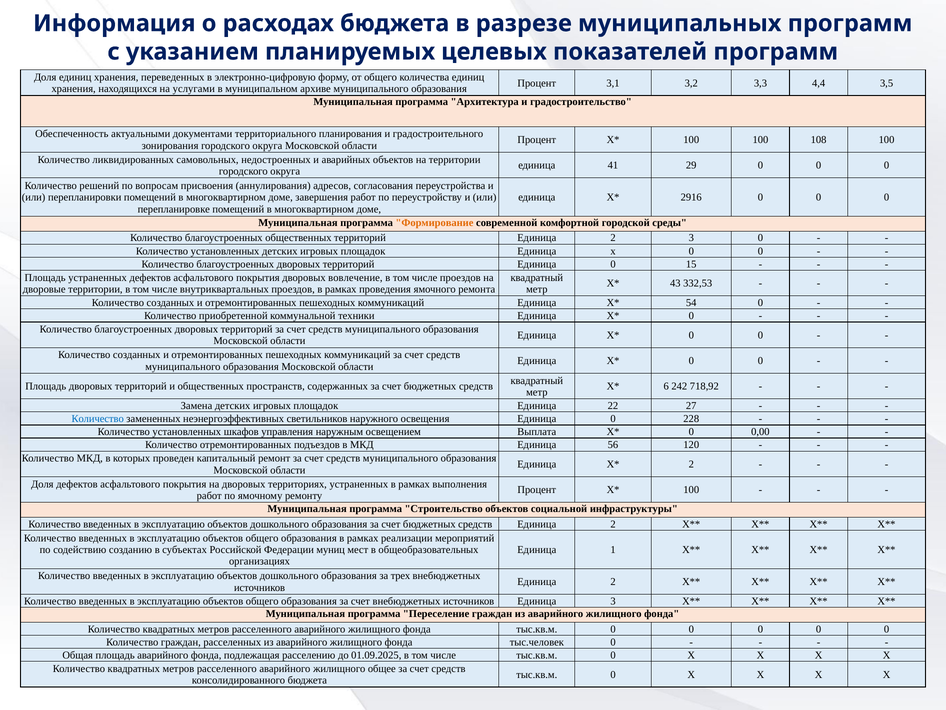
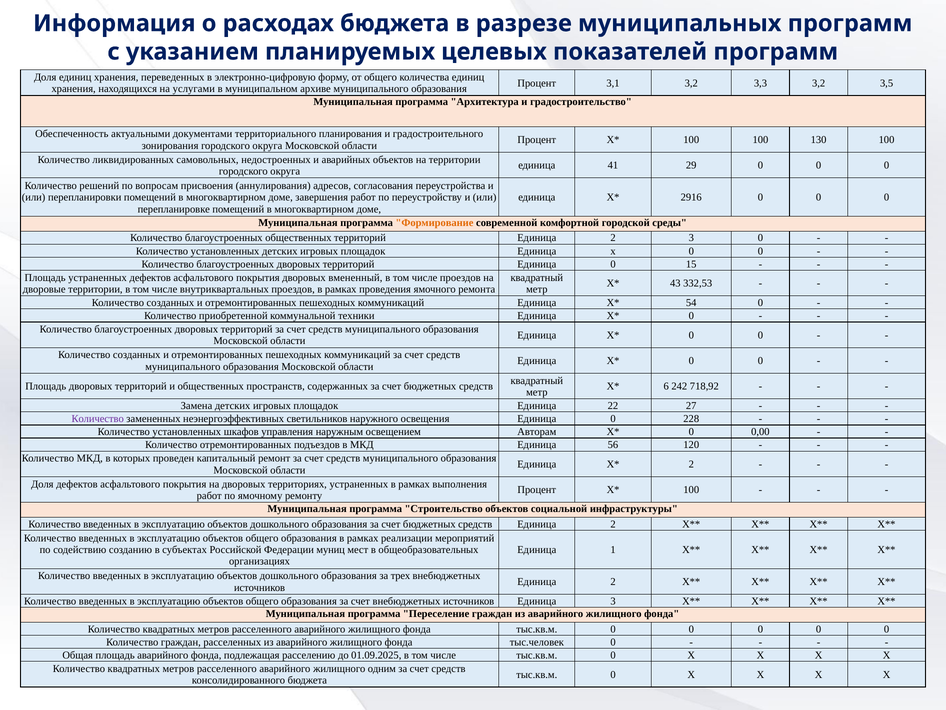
3,3 4,4: 4,4 -> 3,2 (819, 83)
108: 108 -> 130 (819, 140)
вовлечение: вовлечение -> вмененный (355, 277)
Количество colour: blue -> purple (98, 419)
Выплата: Выплата -> Авторам (537, 432)
общее: общее -> одним (382, 668)
